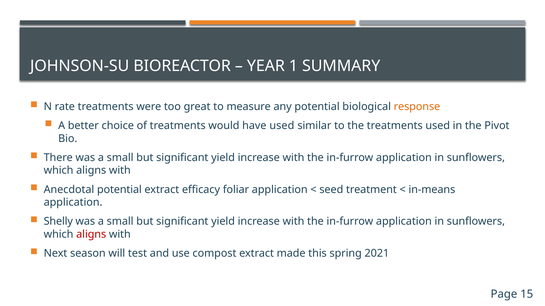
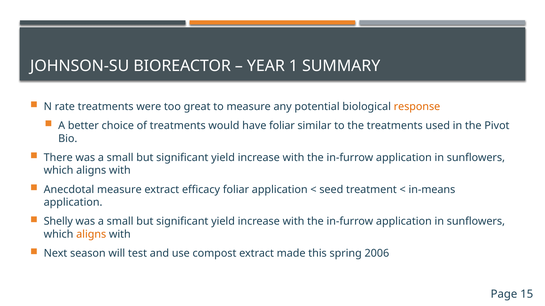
have used: used -> foliar (282, 126)
Anecdotal potential: potential -> measure (119, 190)
aligns colour: red -> orange (91, 235)
2021: 2021 -> 2006 (377, 254)
